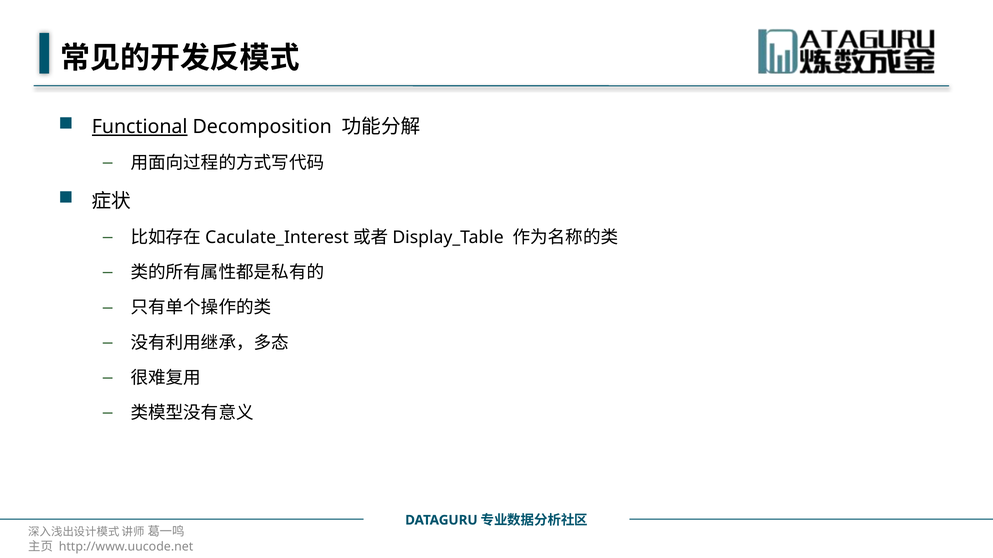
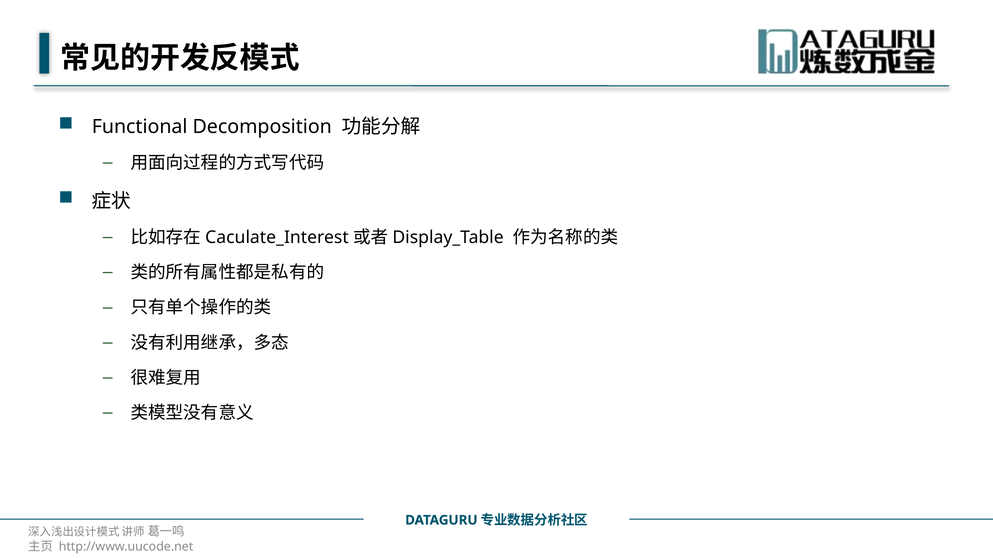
Functional underline: present -> none (140, 127)
